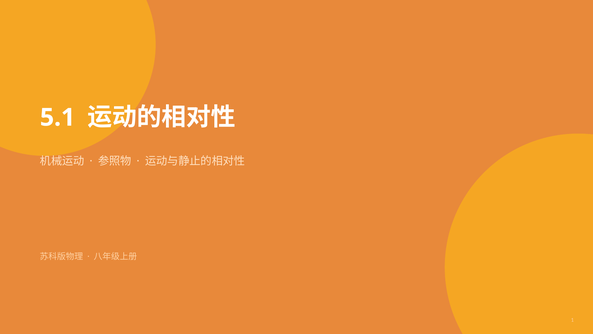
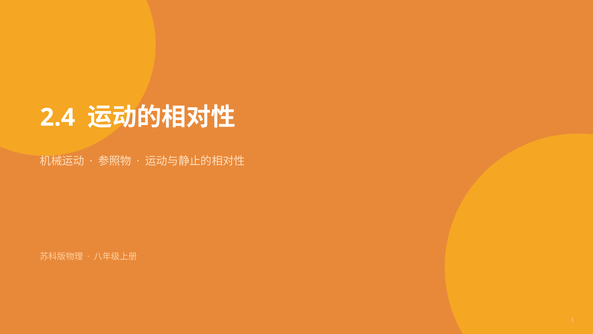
5.1: 5.1 -> 2.4 (58, 117)
